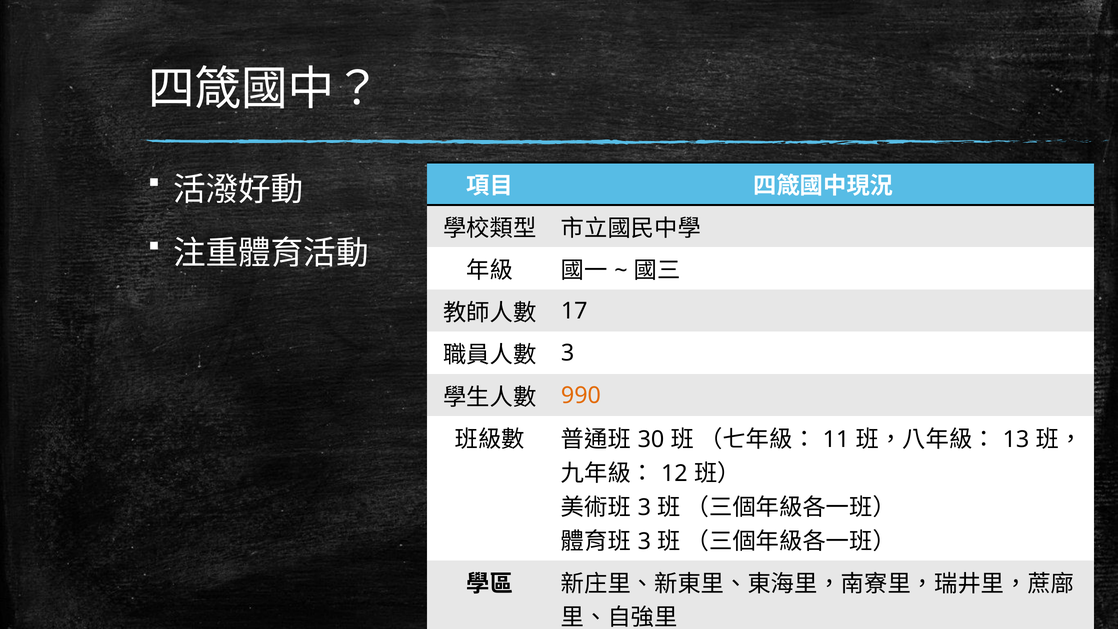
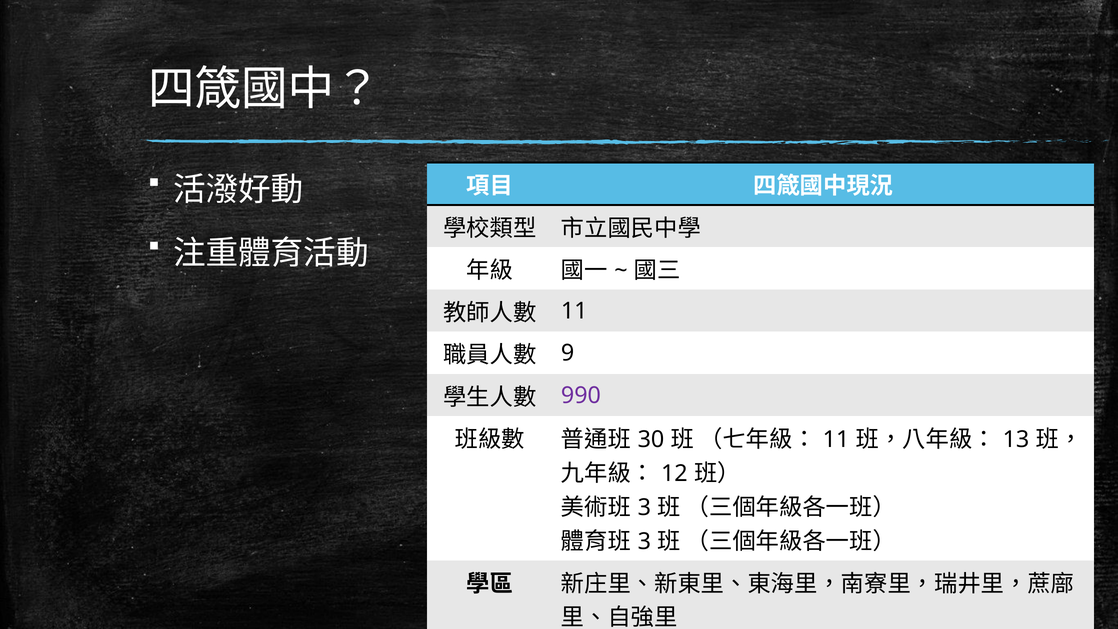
17: 17 -> 11 (574, 311)
3: 3 -> 9 (568, 353)
990 colour: orange -> purple (581, 395)
